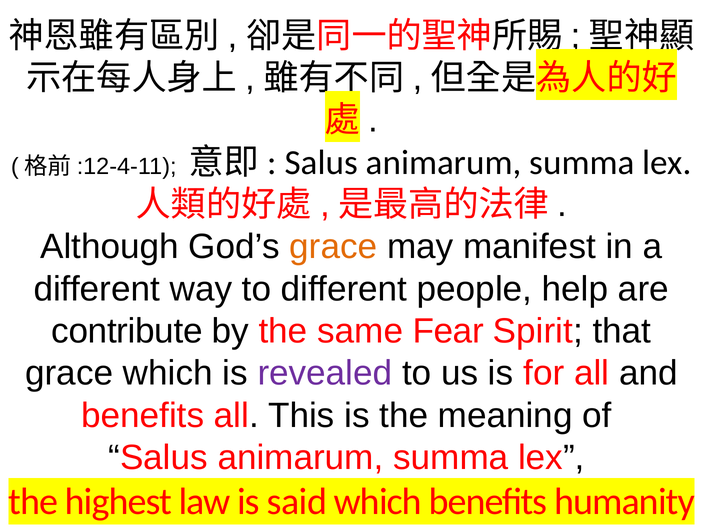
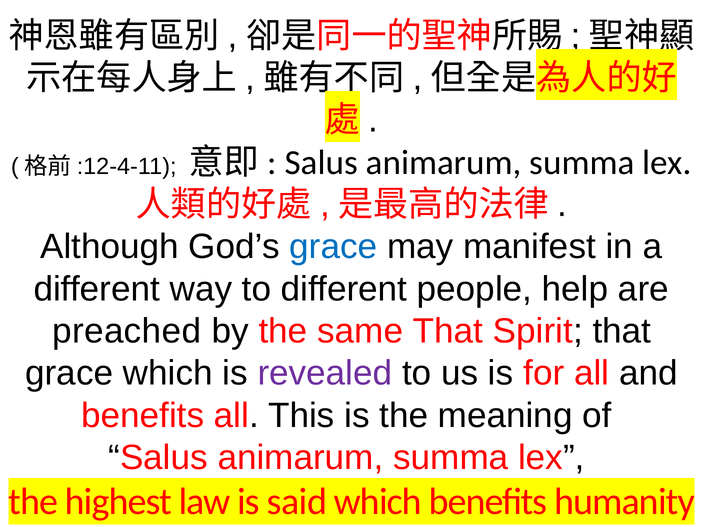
grace colour: orange -> blue (333, 247)
contribute: contribute -> preached (127, 331)
same Fear: Fear -> That (448, 331)
